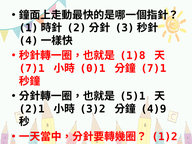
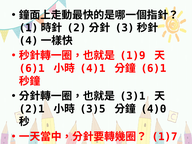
1)8: 1)8 -> 1)9 (133, 56)
7)1: 7)1 -> 6)1 (32, 68)
0)1: 0)1 -> 4)1 (93, 68)
7)1: 7)1 -> 6)1 (154, 68)
5)1: 5)1 -> 3)1 (133, 96)
3)2: 3)2 -> 3)5 (93, 109)
4)9: 4)9 -> 4)0 (154, 109)
1)2: 1)2 -> 1)7 (165, 137)
